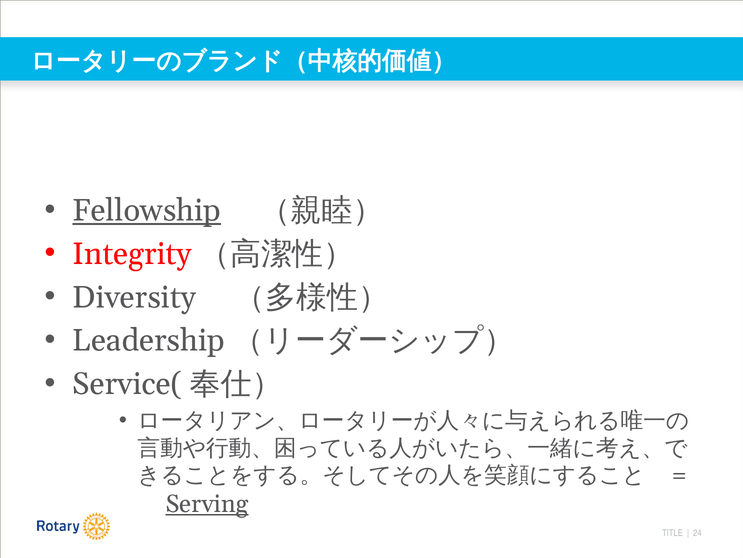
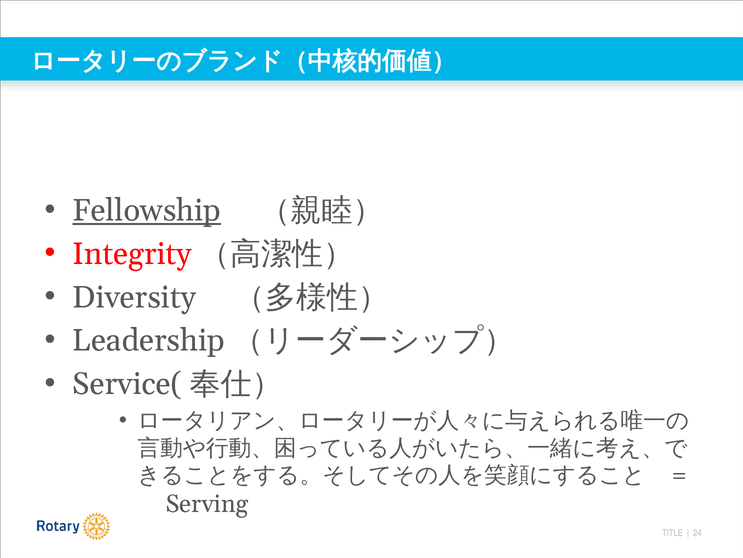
Serving underline: present -> none (207, 503)
